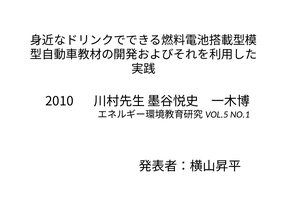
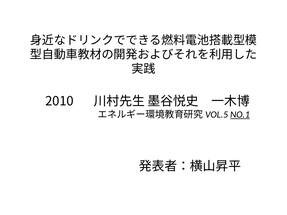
NO.1 underline: none -> present (240, 115)
